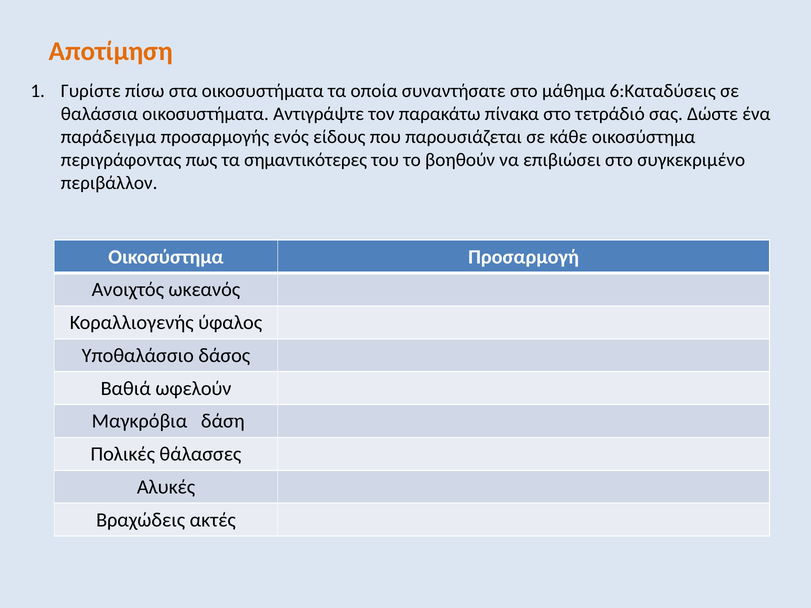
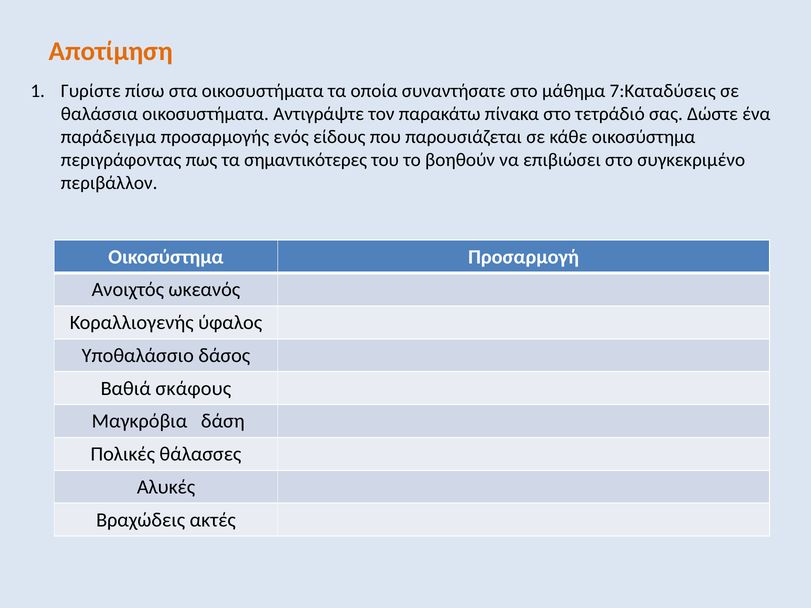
6:Καταδύσεις: 6:Καταδύσεις -> 7:Καταδύσεις (663, 91)
ωφελούν: ωφελούν -> σκάφους (193, 388)
